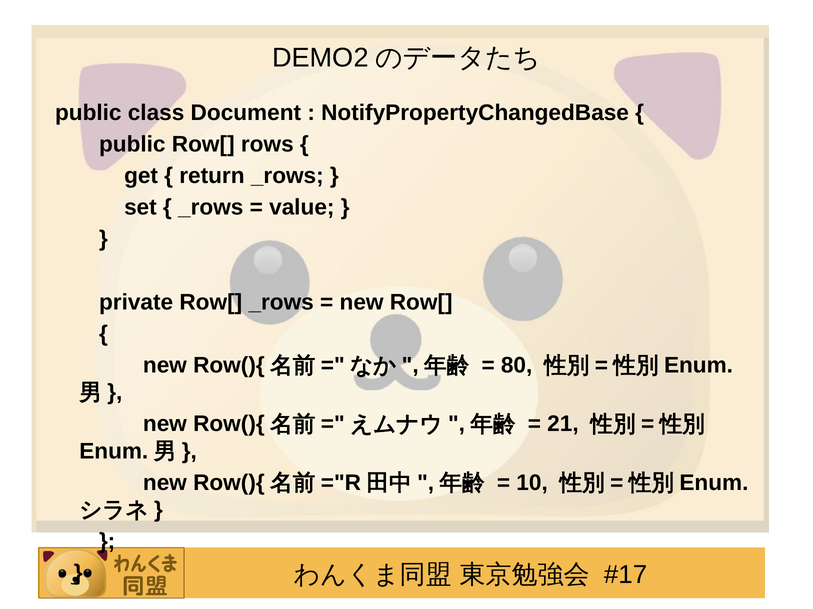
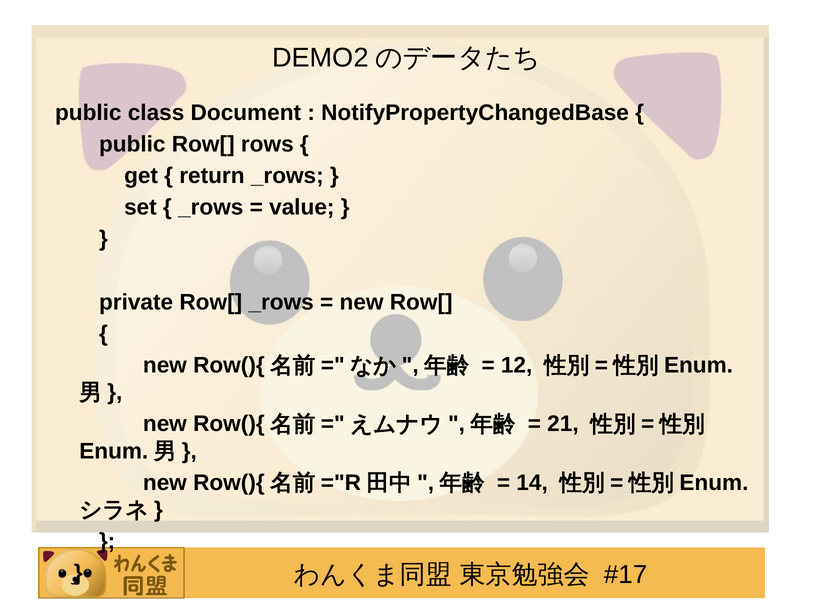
80: 80 -> 12 (517, 366)
10: 10 -> 14 (532, 483)
